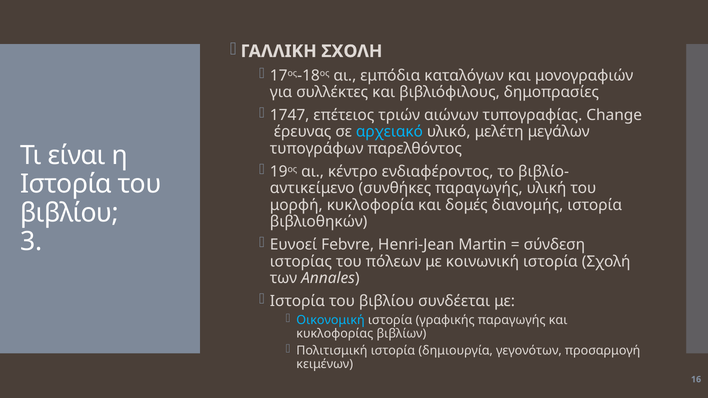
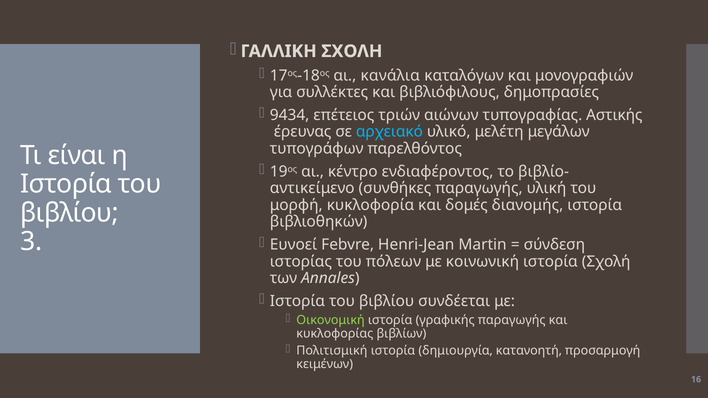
εμπόδια: εμπόδια -> κανάλια (390, 75)
1747: 1747 -> 9434 (290, 115)
Change: Change -> Αστικής (614, 115)
Οικονομική colour: light blue -> light green (331, 320)
γεγονότων: γεγονότων -> κατανοητή (529, 351)
